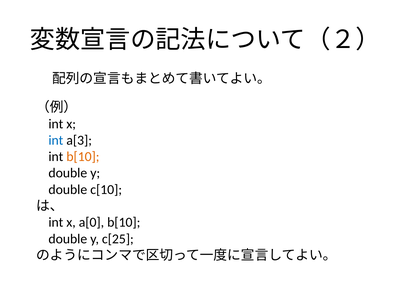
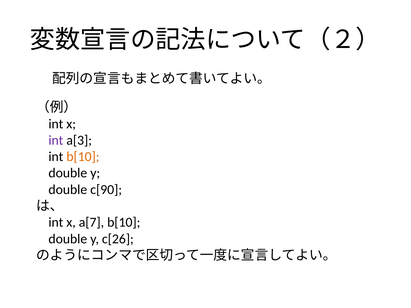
int colour: blue -> purple (56, 140)
c[10: c[10 -> c[90 (106, 190)
a[0: a[0 -> a[7 (91, 223)
c[25: c[25 -> c[26 (118, 239)
